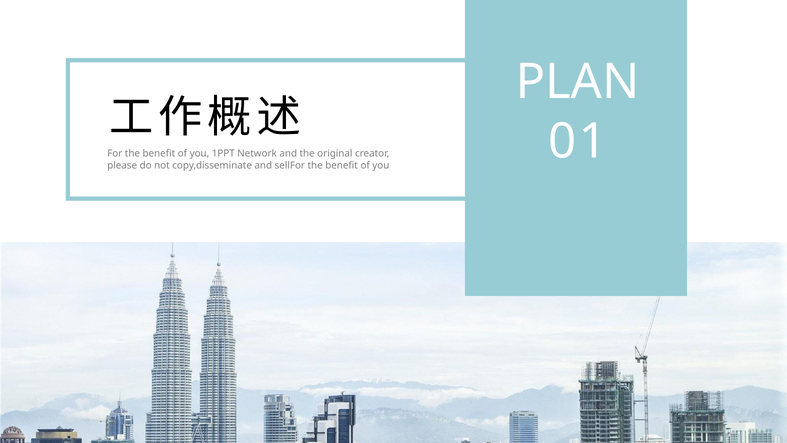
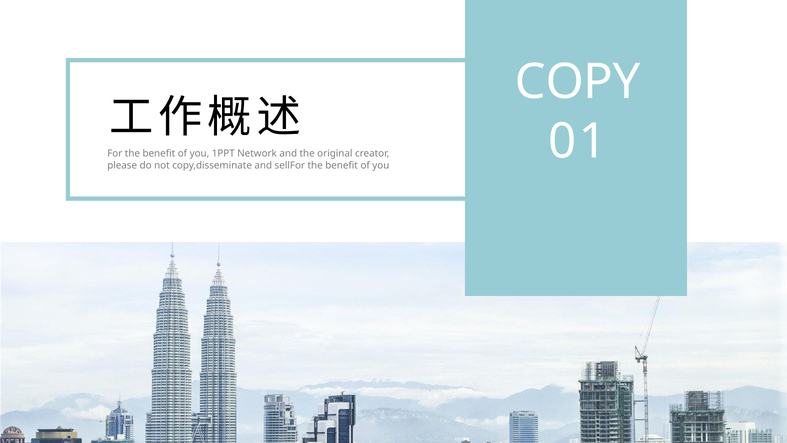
PLAN: PLAN -> COPY (578, 82)
